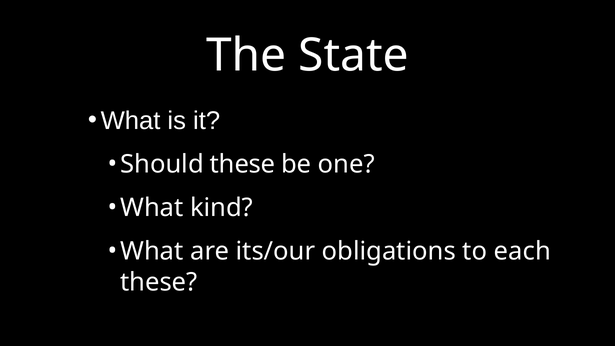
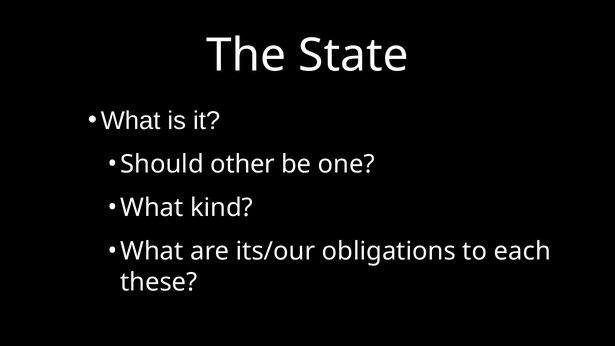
Should these: these -> other (243, 164)
